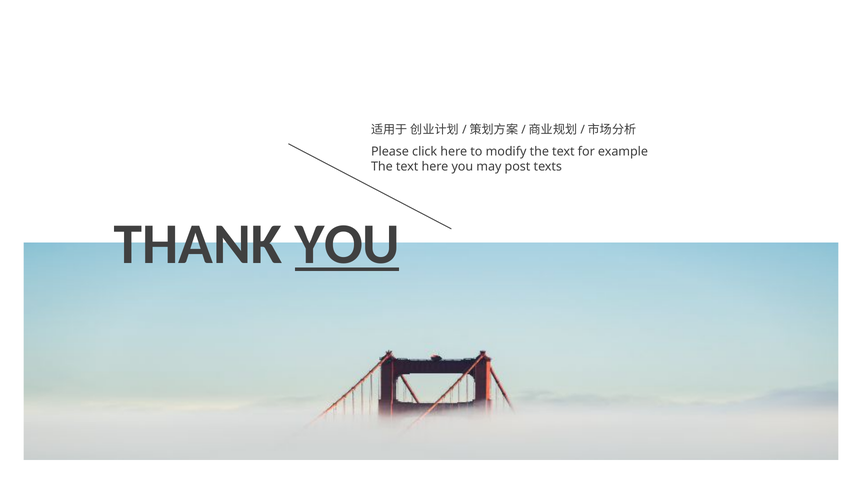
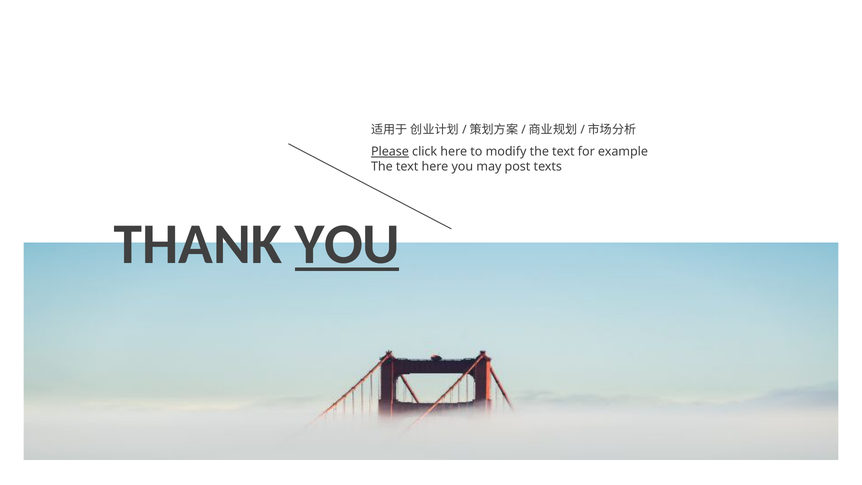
Please underline: none -> present (390, 152)
